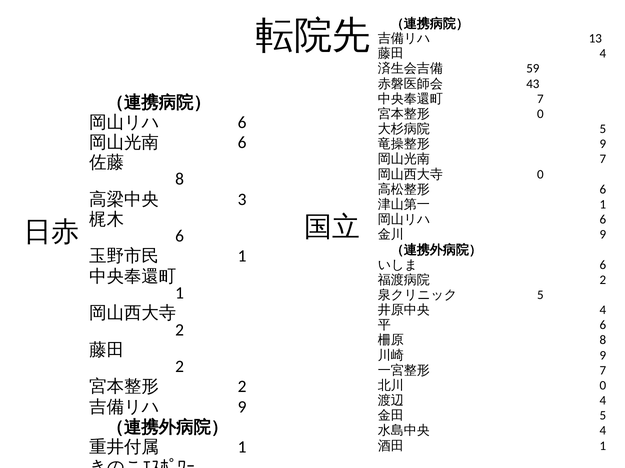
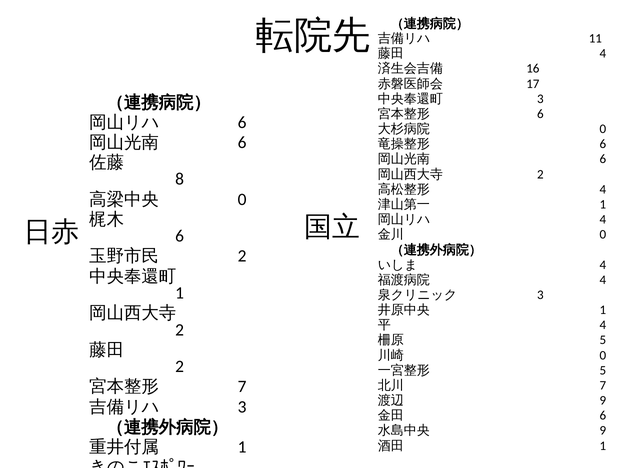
13: 13 -> 11 (595, 39)
59: 59 -> 16 (533, 69)
43: 43 -> 17 (533, 84)
7: 7 -> 3 (540, 99)
0: 0 -> 6 (540, 114)
5: 5 -> 0 (603, 129)
9: 9 -> 6 (603, 144)
7: 7 -> 6 (603, 159)
0: 0 -> 2 (540, 175)
6: 6 -> 4 (603, 190)
3: 3 -> 0 (242, 200)
6: 6 -> 4 (603, 220)
9: 9 -> 0 (603, 235)
1: 1 -> 2 (242, 257)
6: 6 -> 4 (603, 265)
2: 2 -> 4 (603, 280)
5: 5 -> 3 (540, 295)
4: 4 -> 1 (603, 311)
6: 6 -> 4 (603, 326)
8: 8 -> 5 (603, 341)
9: 9 -> 0 (603, 356)
7: 7 -> 5 (603, 371)
2: 2 -> 7 (242, 387)
0: 0 -> 7 (603, 386)
4: 4 -> 9 (603, 401)
9: 9 -> 3 (242, 407)
5: 5 -> 6 (603, 416)
4: 4 -> 9 (603, 431)
